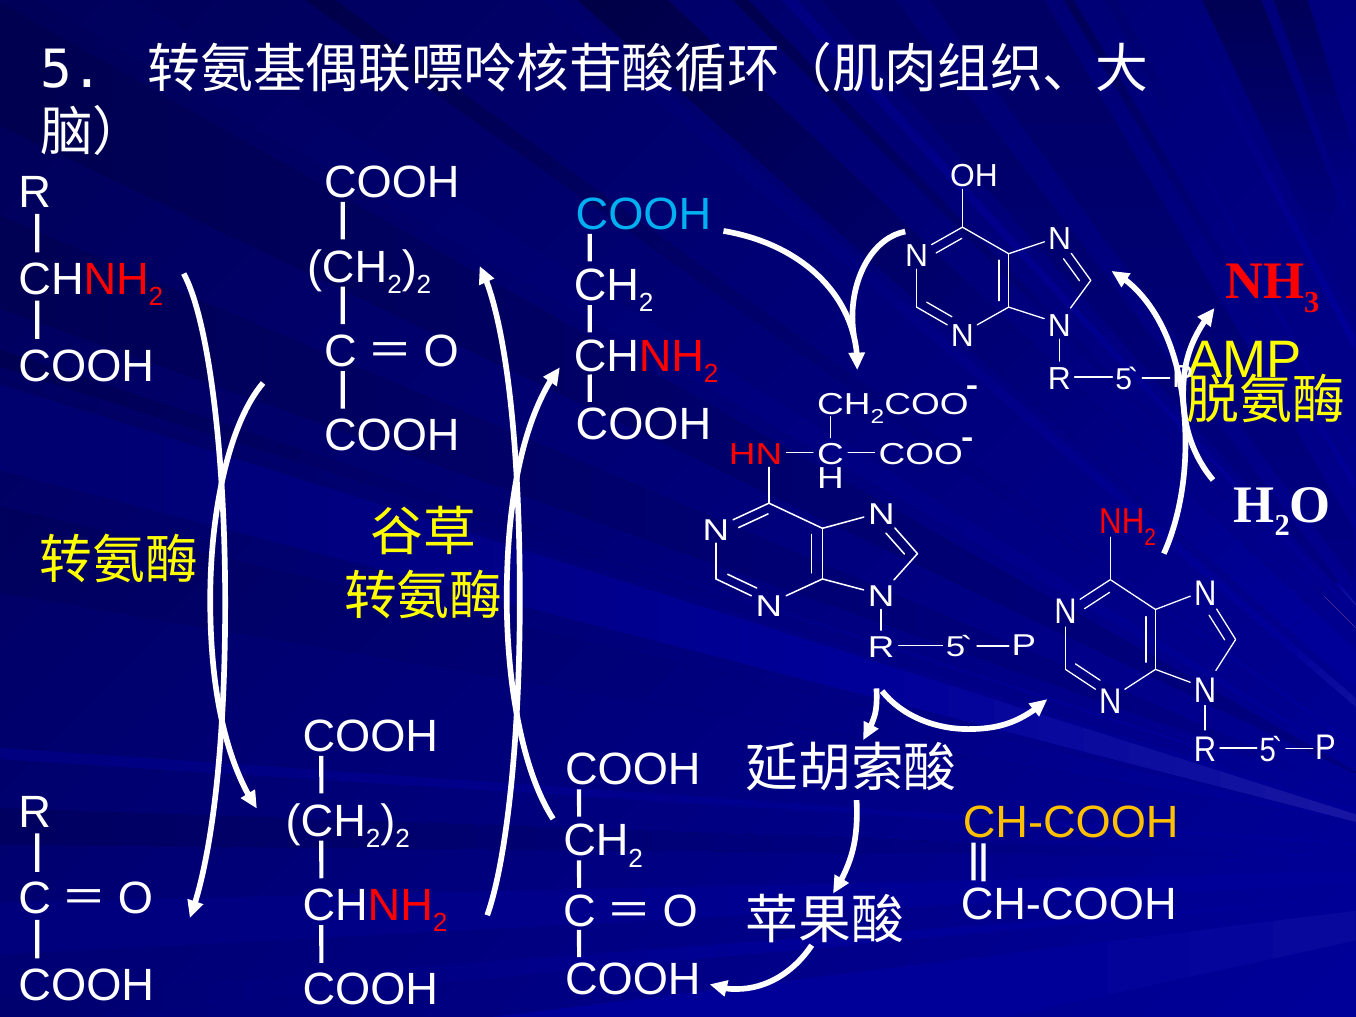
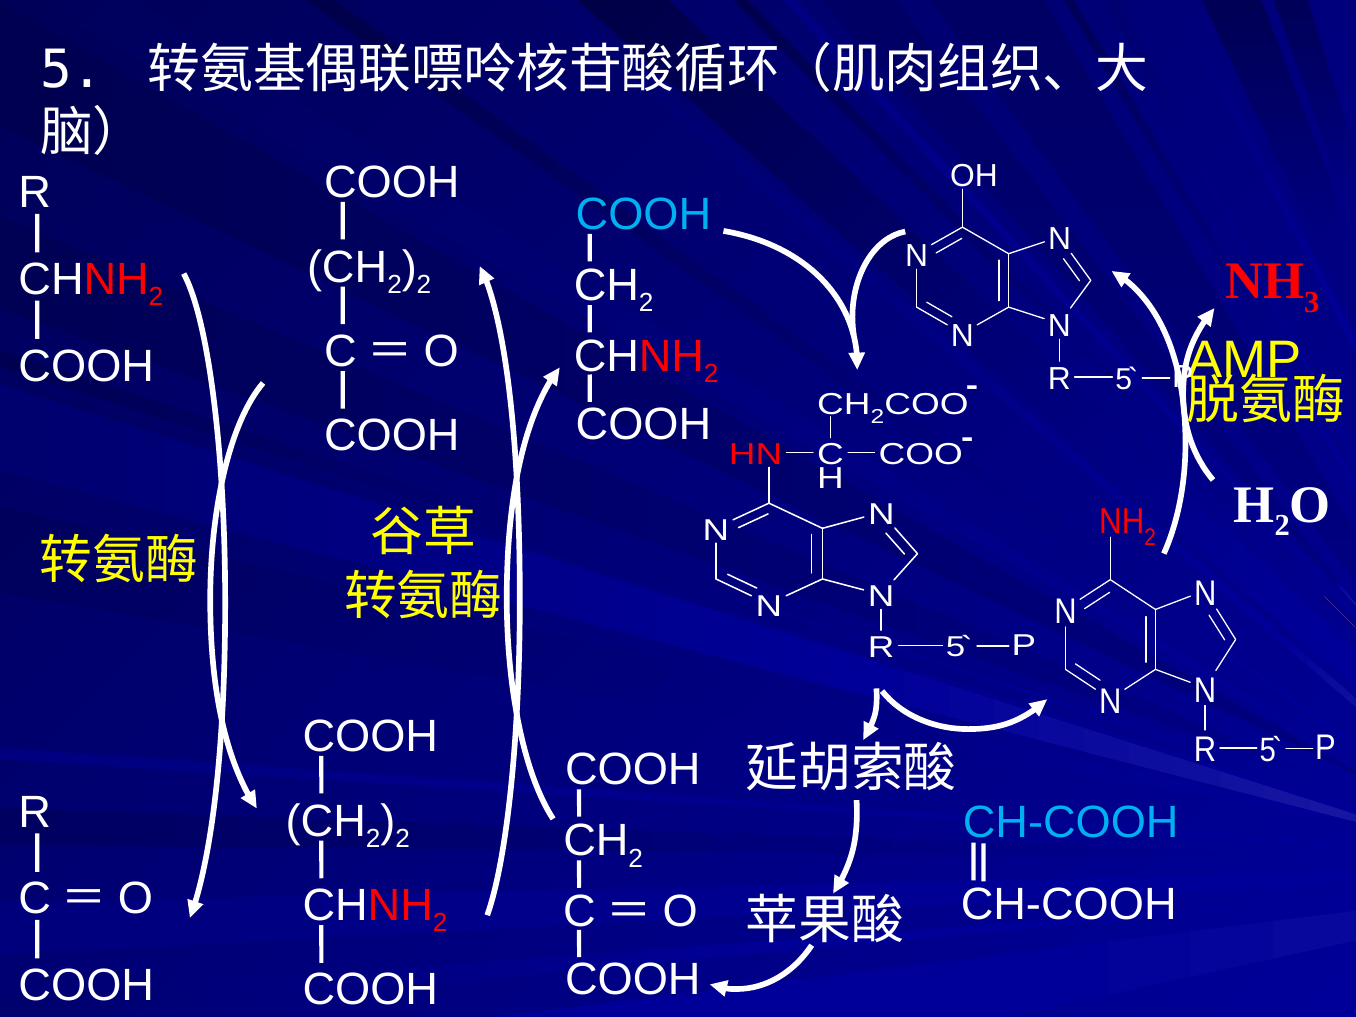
CH-COOH colour: yellow -> light blue (1071, 823)
